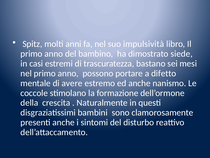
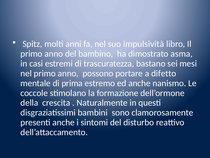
siede: siede -> asma (182, 54)
avere: avere -> prima (72, 83)
